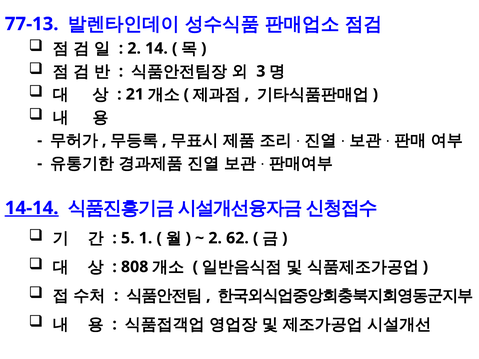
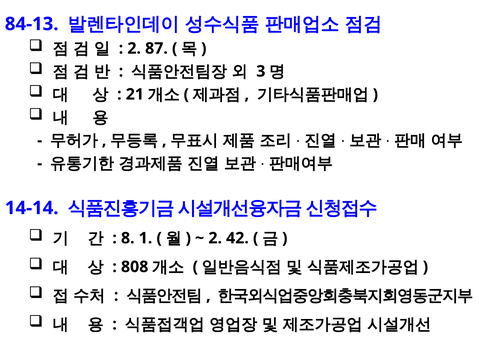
77-13: 77-13 -> 84-13 (32, 24)
14: 14 -> 87 (156, 48)
14-14 underline: present -> none (32, 208)
5: 5 -> 8 (128, 238)
62: 62 -> 42 (237, 238)
